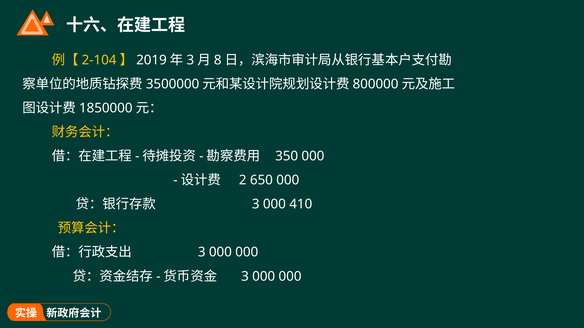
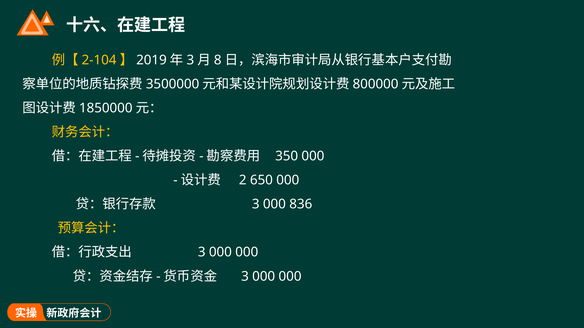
410: 410 -> 836 (301, 204)
